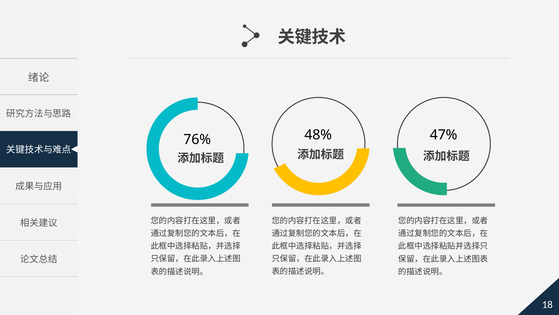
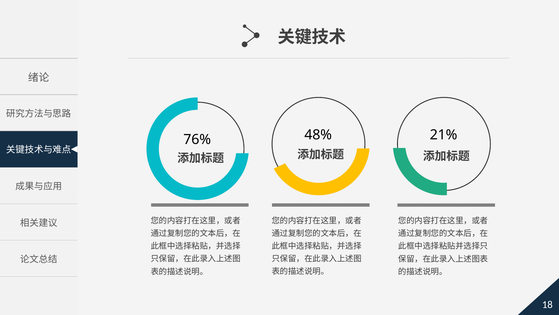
47%: 47% -> 21% (444, 135)
